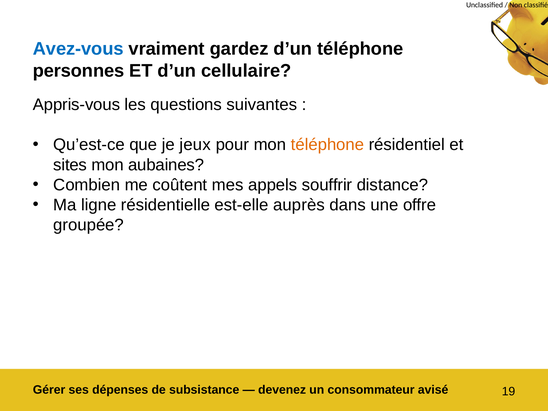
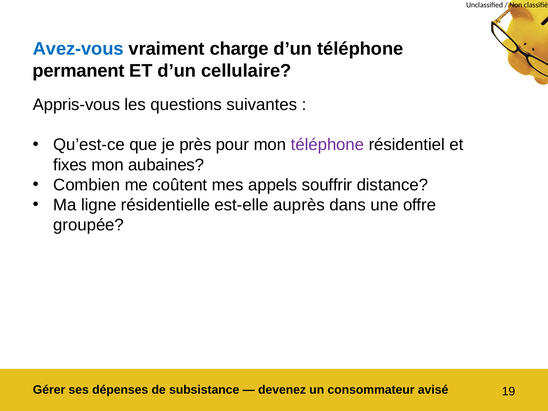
gardez: gardez -> charge (239, 49)
personnes: personnes -> permanent (79, 71)
jeux: jeux -> près (195, 145)
téléphone colour: orange -> purple (328, 145)
sites: sites -> fixes (70, 165)
